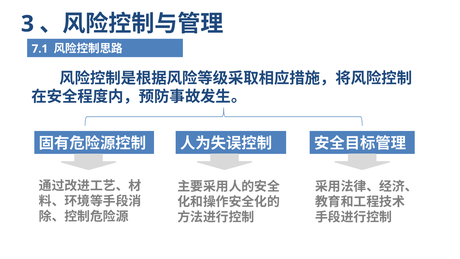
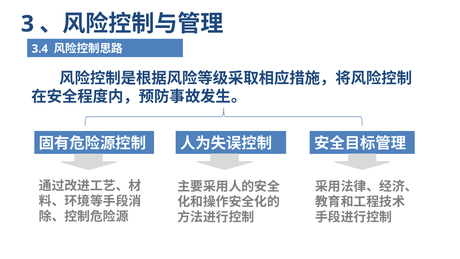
7.1: 7.1 -> 3.4 (40, 49)
